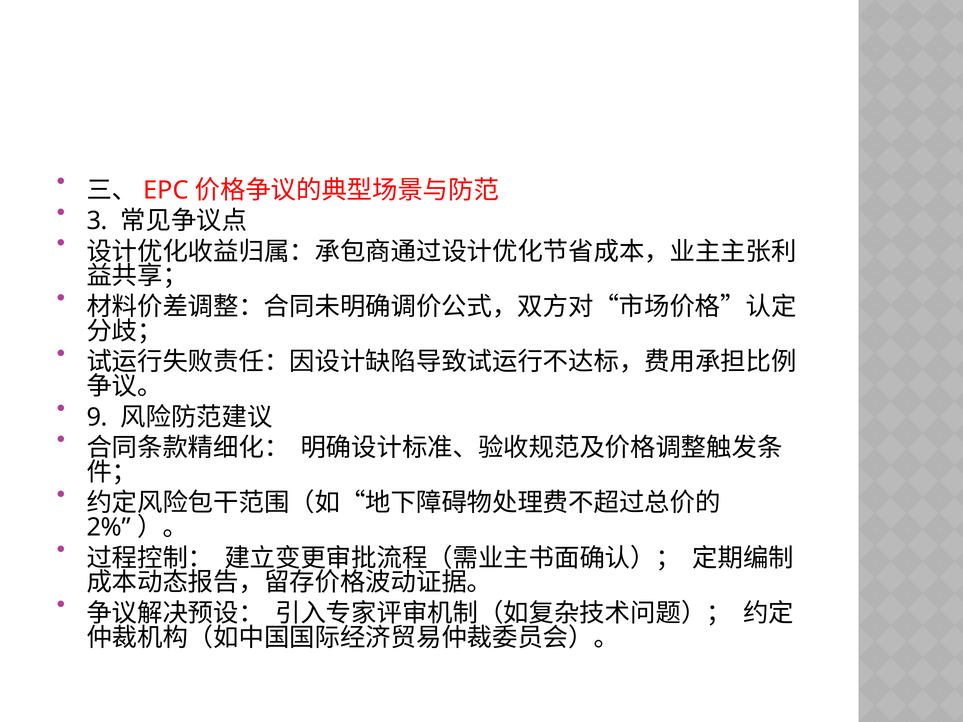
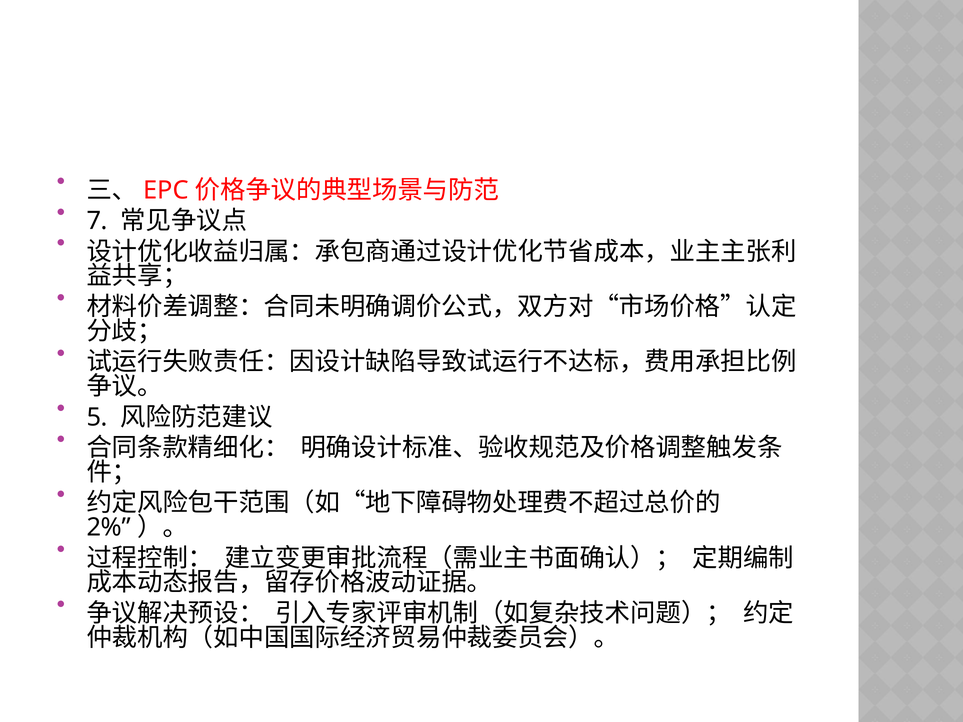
3: 3 -> 7 (97, 221)
9: 9 -> 5 (97, 417)
